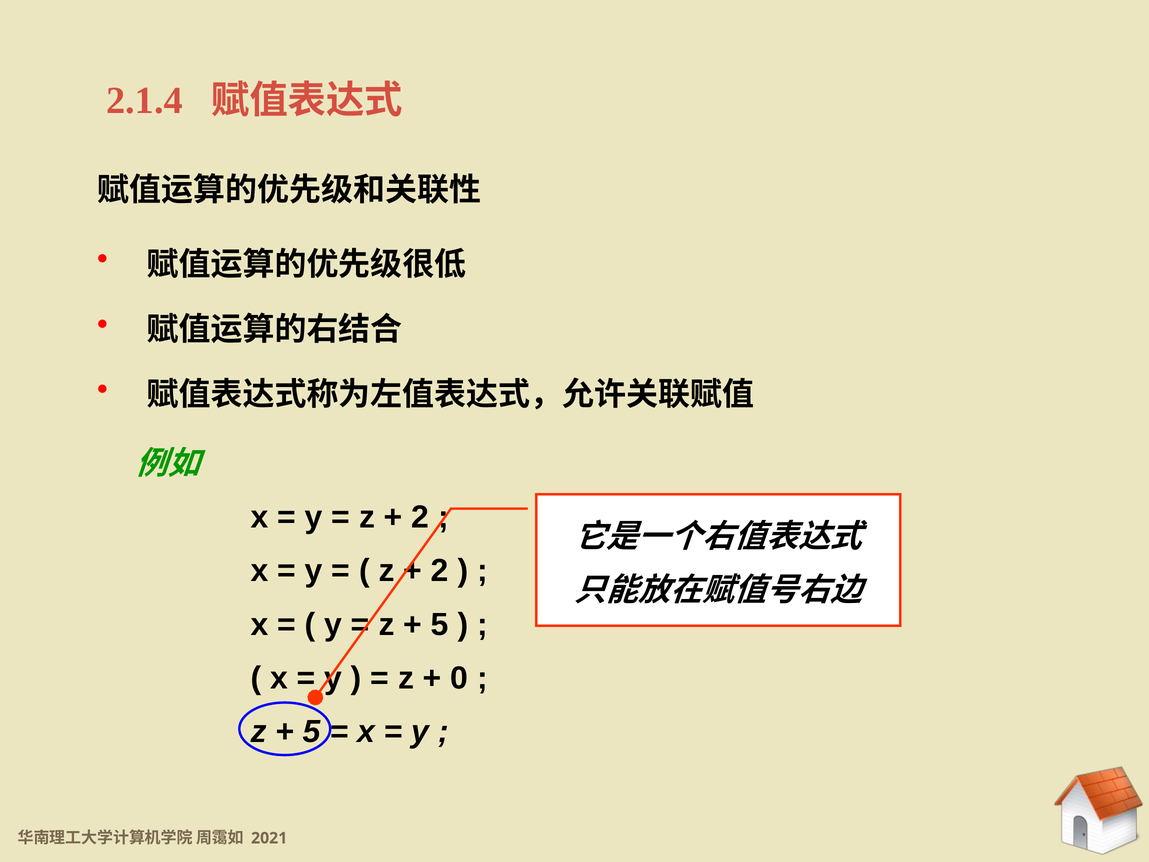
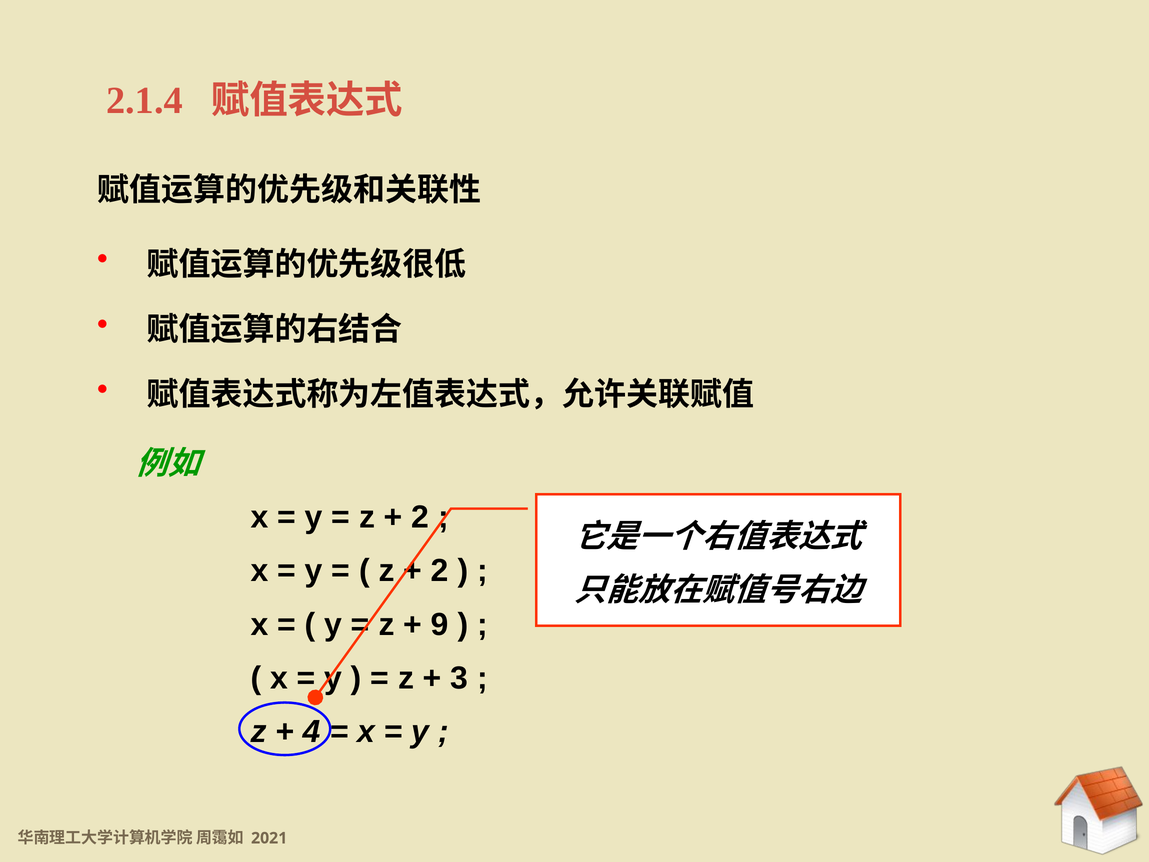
5: 5 -> 9 (440, 624)
0: 0 -> 3 (459, 678)
5: 5 -> 4 (312, 732)
